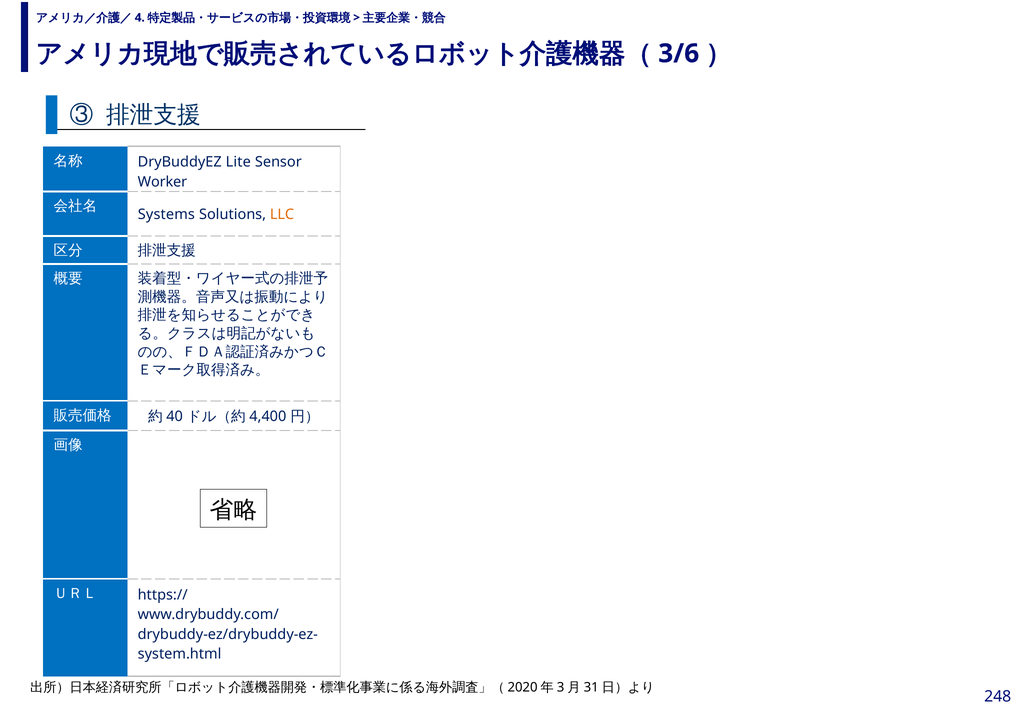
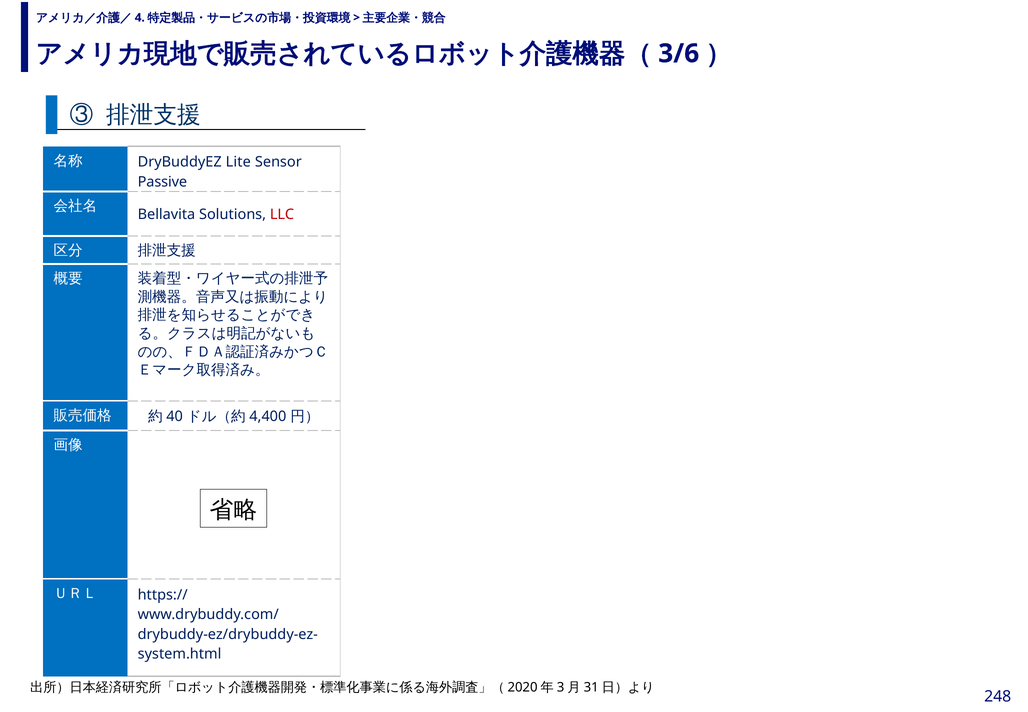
Worker: Worker -> Passive (162, 182)
Systems: Systems -> Bellavita (166, 214)
LLC colour: orange -> red (282, 214)
